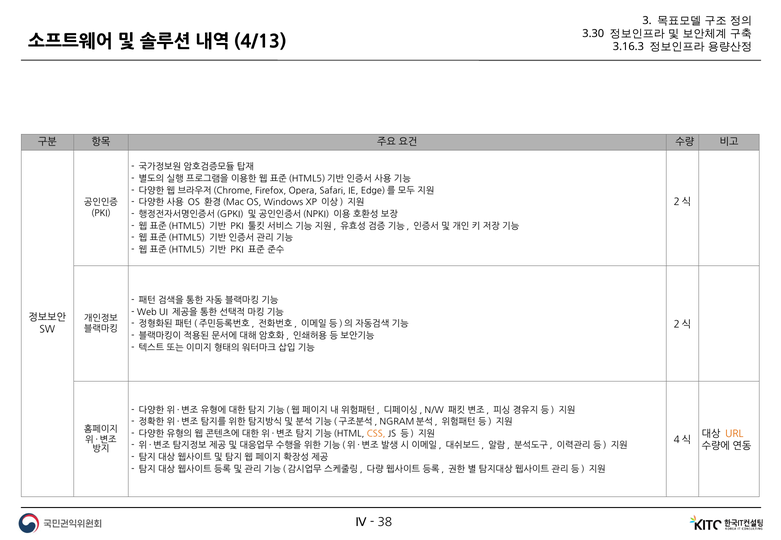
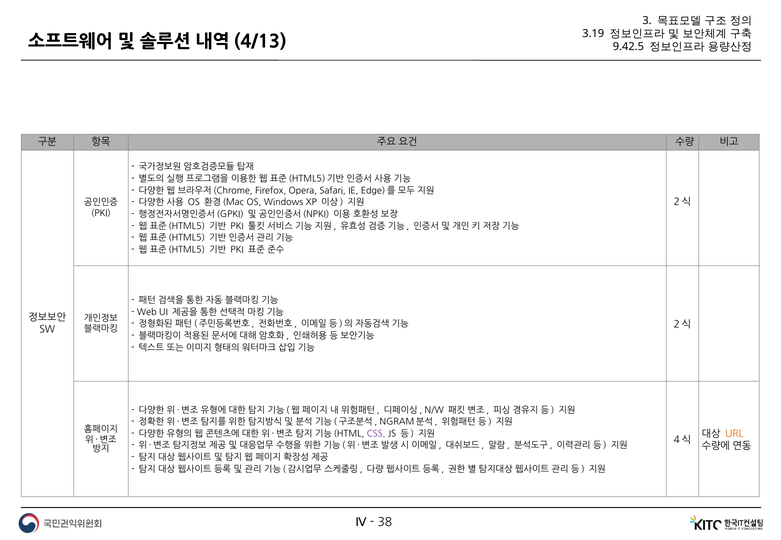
3.30: 3.30 -> 3.19 (593, 34)
3.16.3: 3.16.3 -> 9.42.5 (628, 47)
CSS colour: orange -> purple (376, 434)
